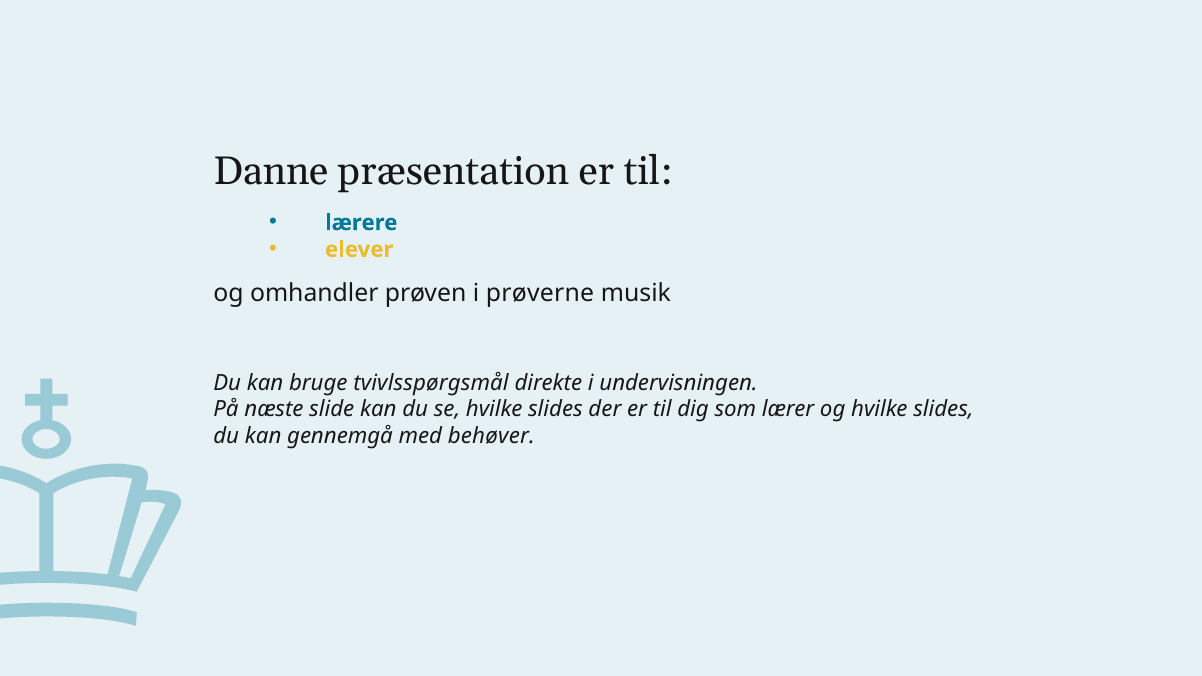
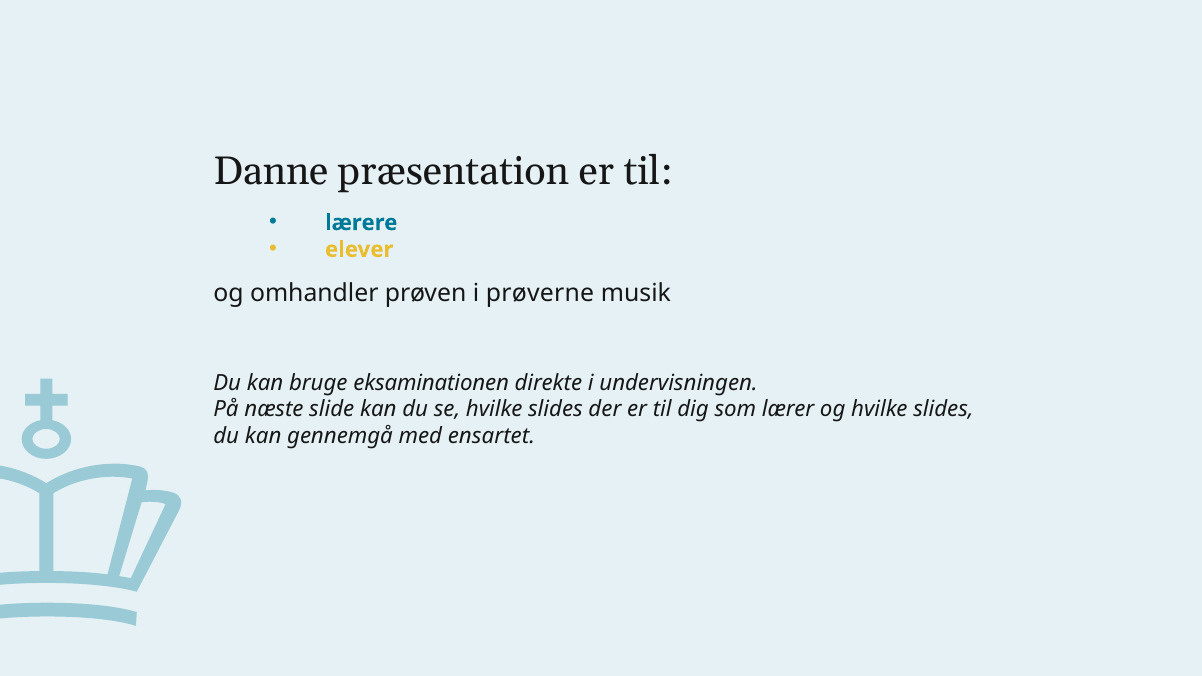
tvivlsspørgsmål: tvivlsspørgsmål -> eksaminationen (431, 383)
behøver: behøver -> ensartet (491, 436)
